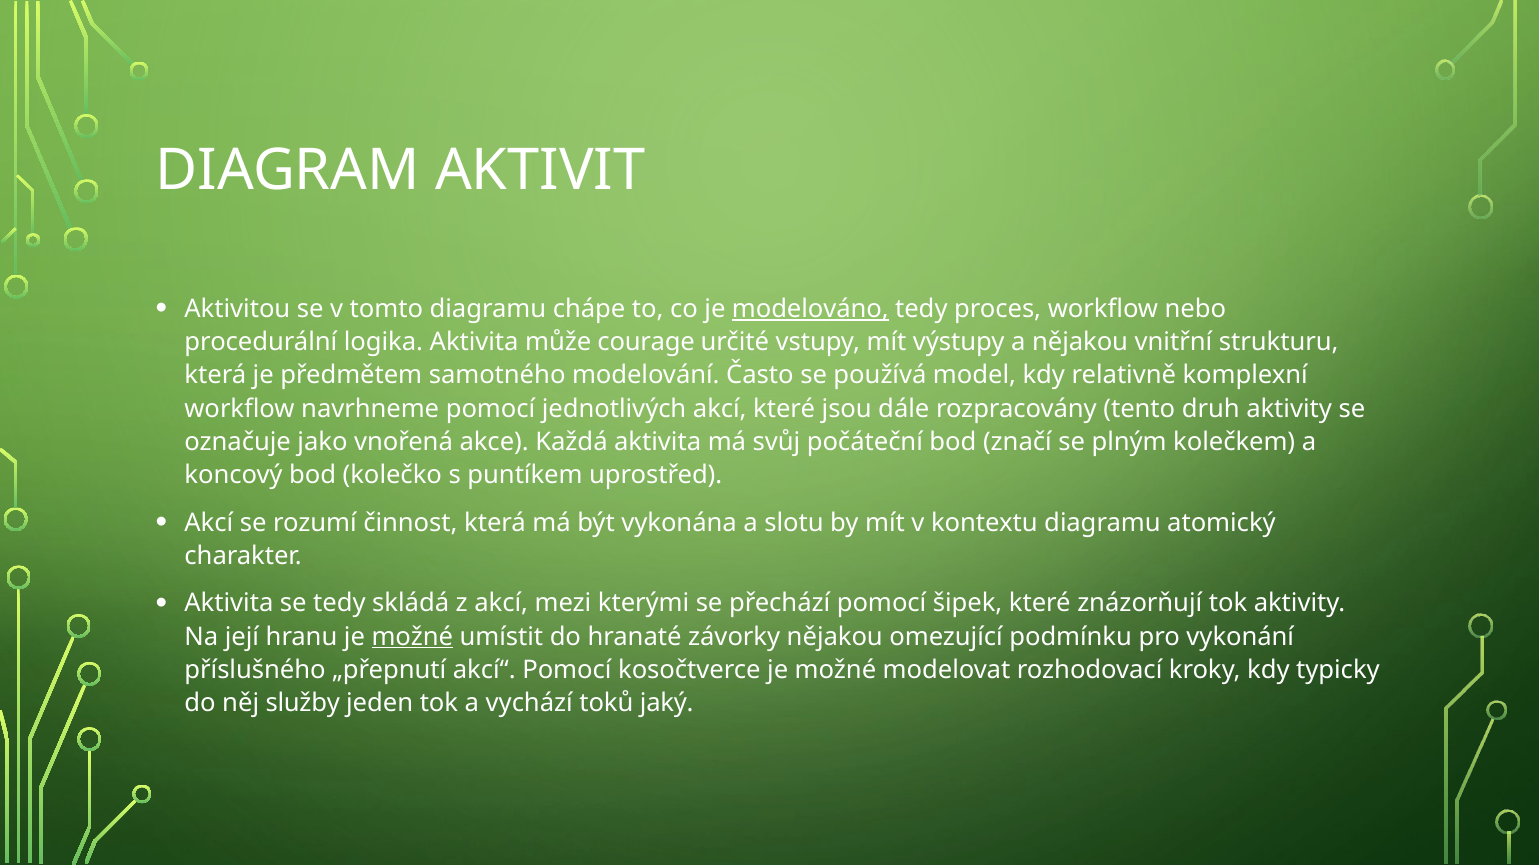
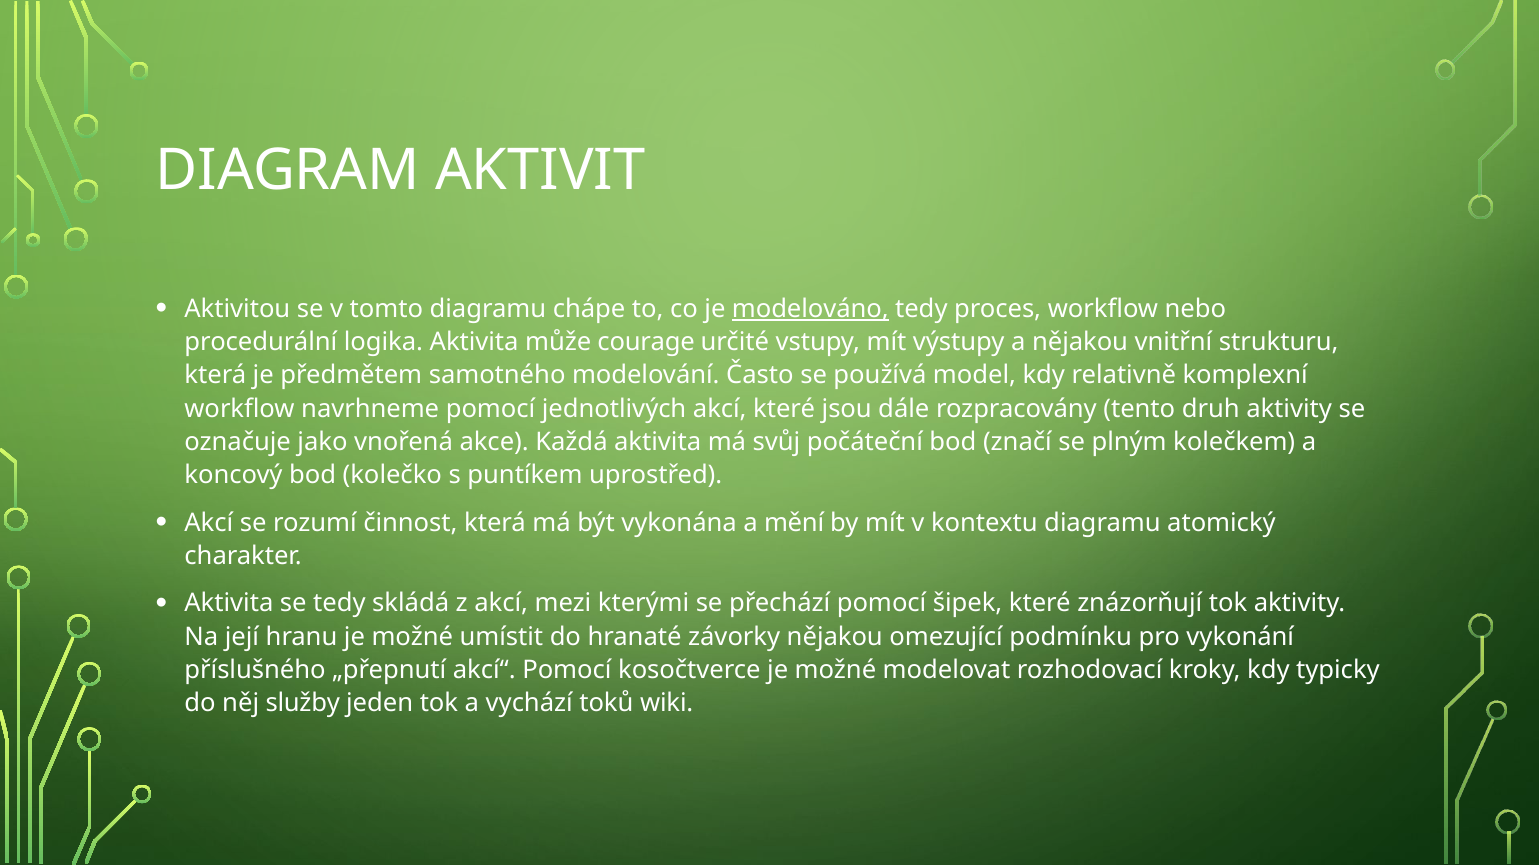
slotu: slotu -> mění (794, 523)
možné underline: present -> none (412, 637)
jaký: jaký -> wiki (667, 704)
